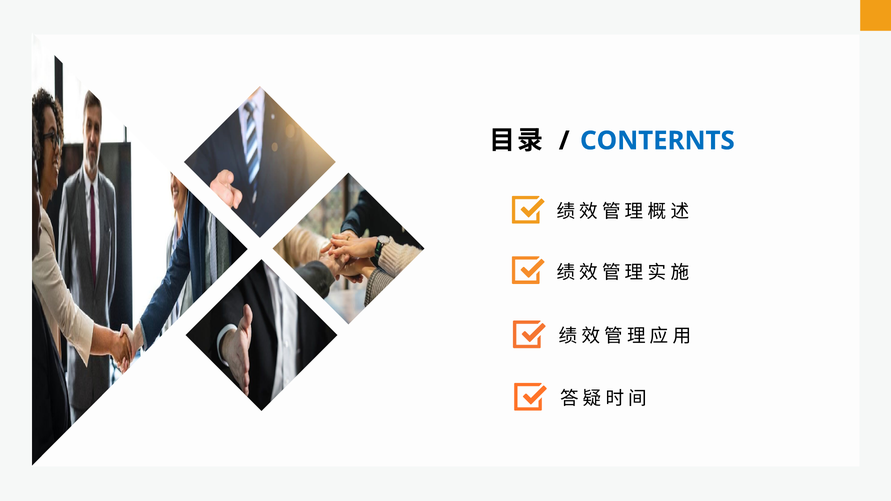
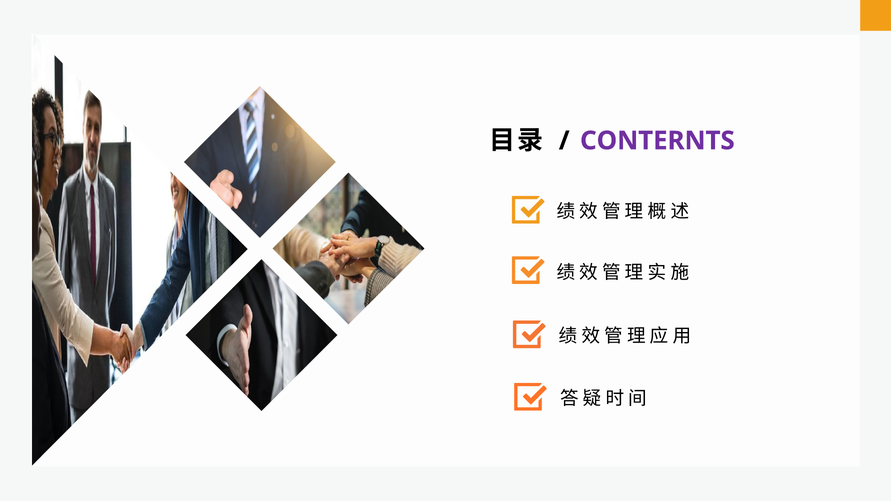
CONTERNTS colour: blue -> purple (657, 141)
